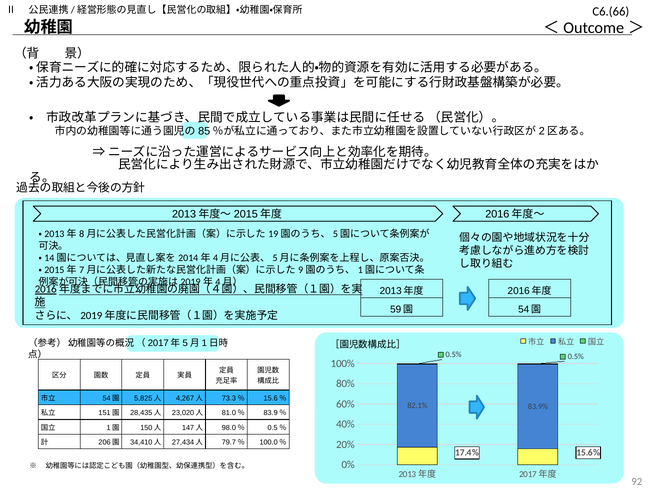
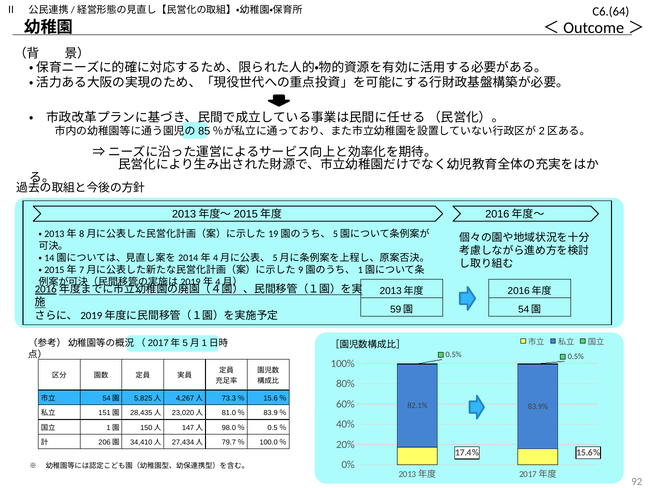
C6.(66: C6.(66 -> C6.(64 (611, 12)
